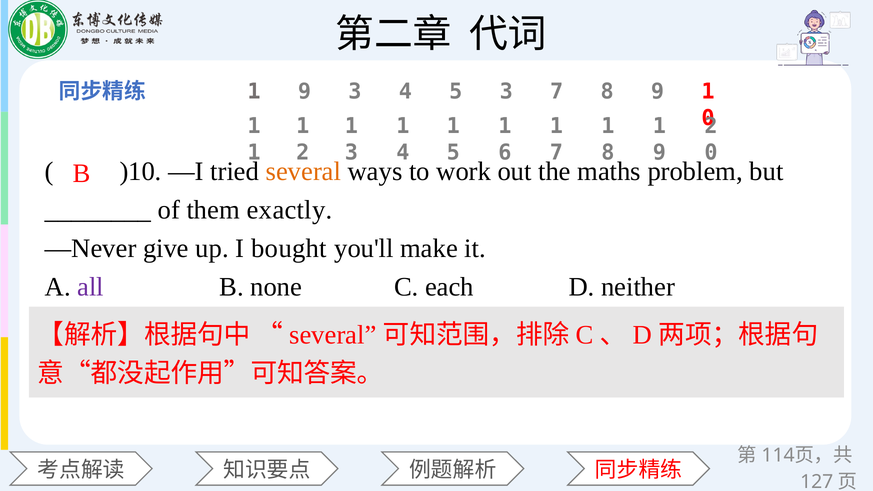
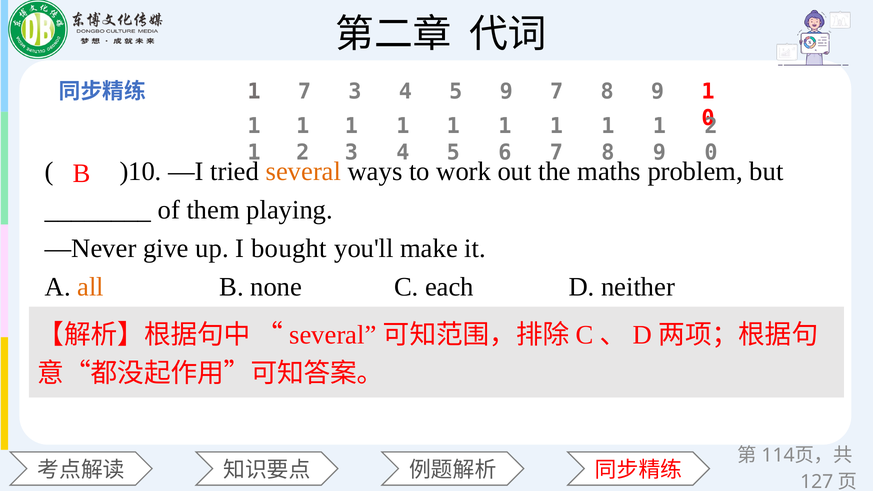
9: 9 -> 7 (304, 92)
5 3: 3 -> 9 (506, 92)
exactly: exactly -> playing (290, 210)
all colour: purple -> orange (91, 287)
